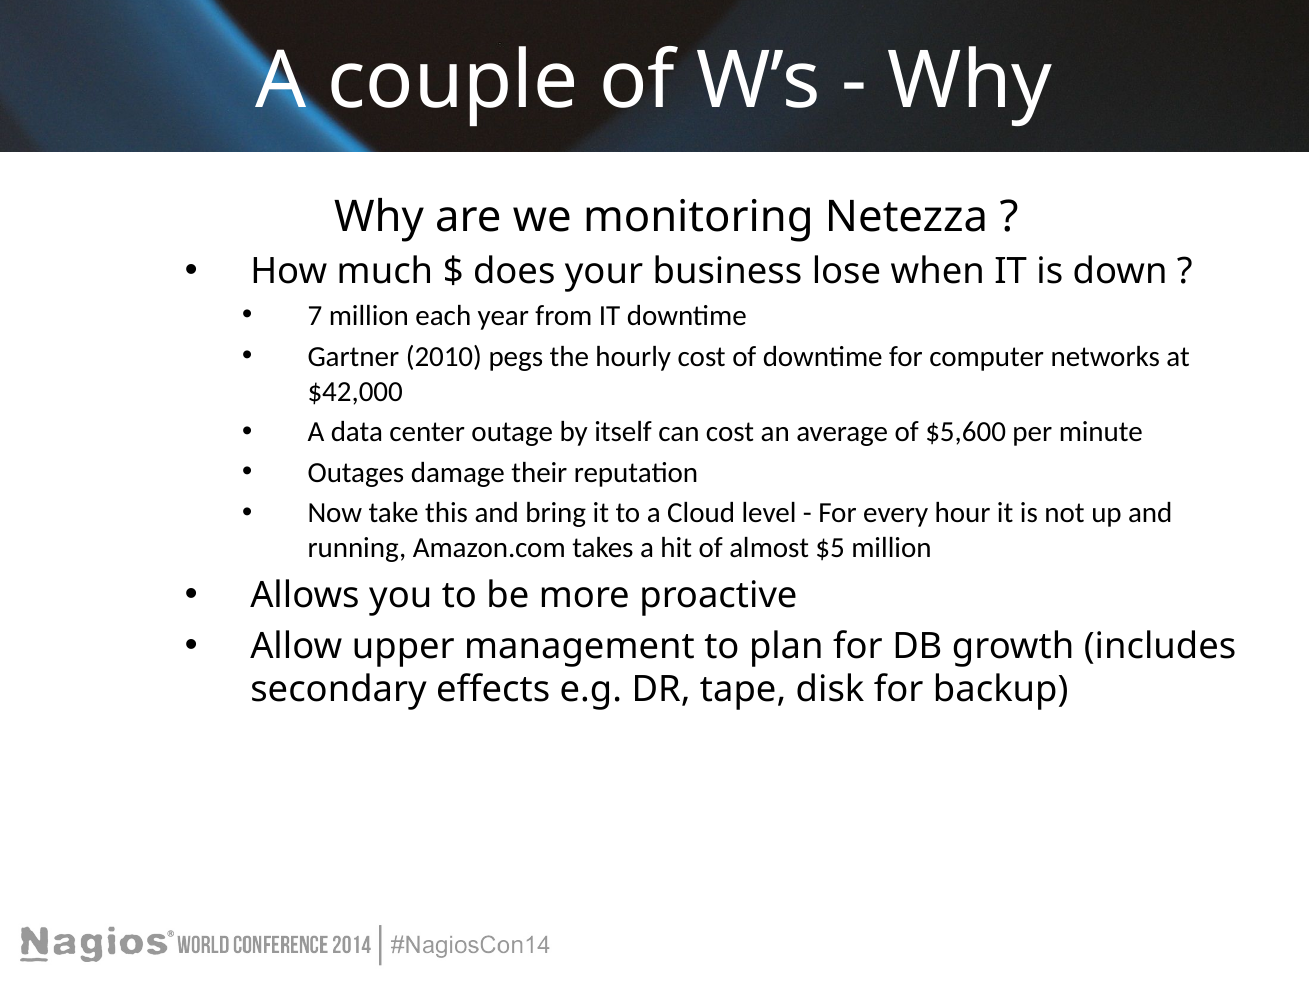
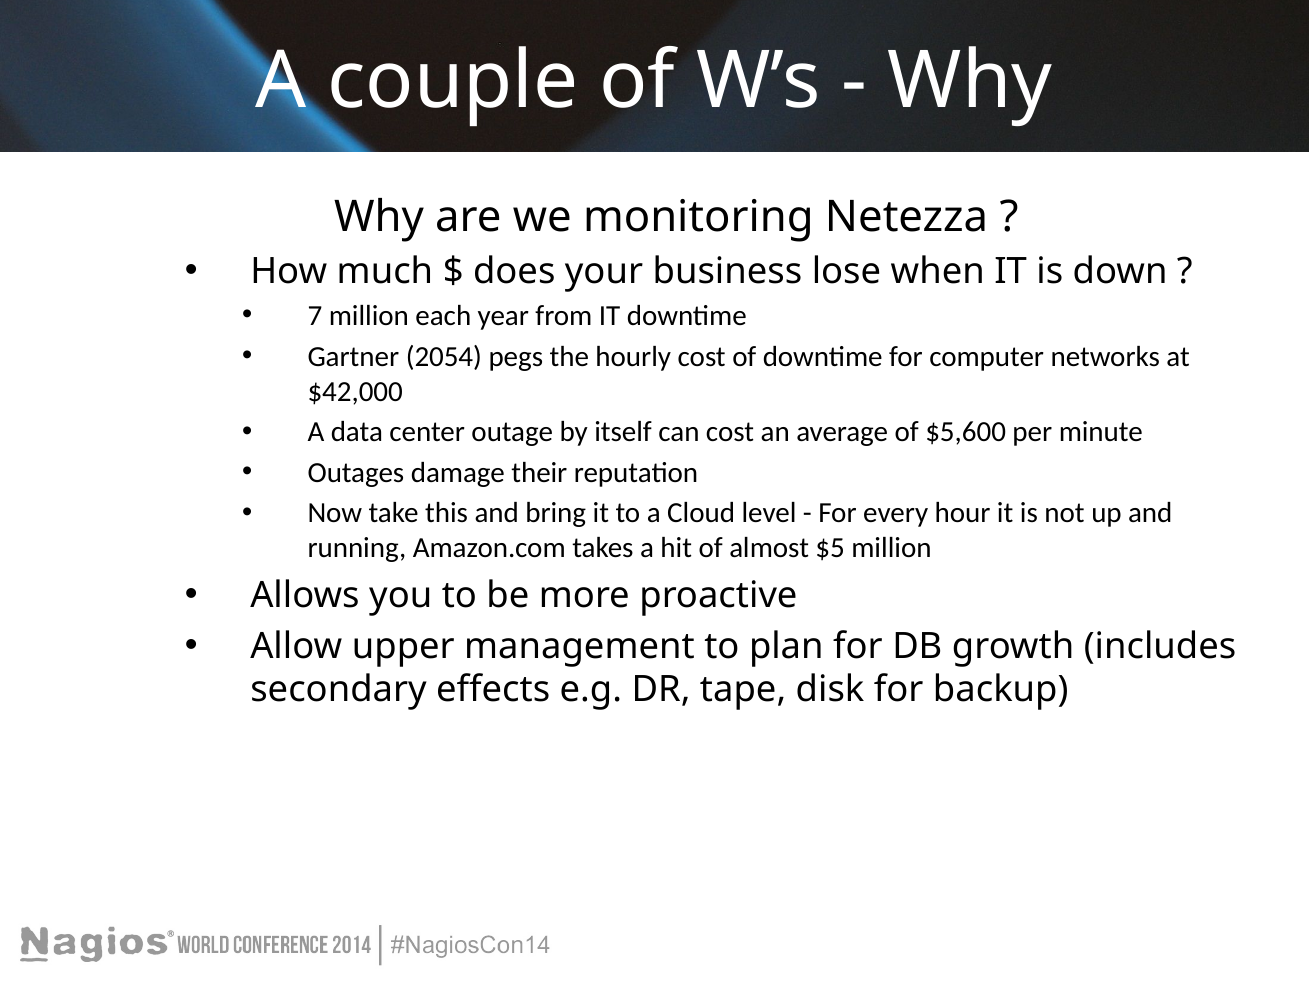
2010: 2010 -> 2054 (444, 357)
